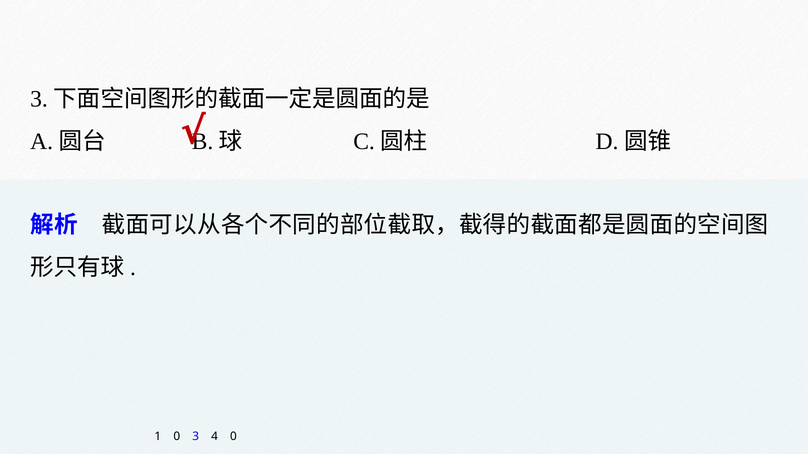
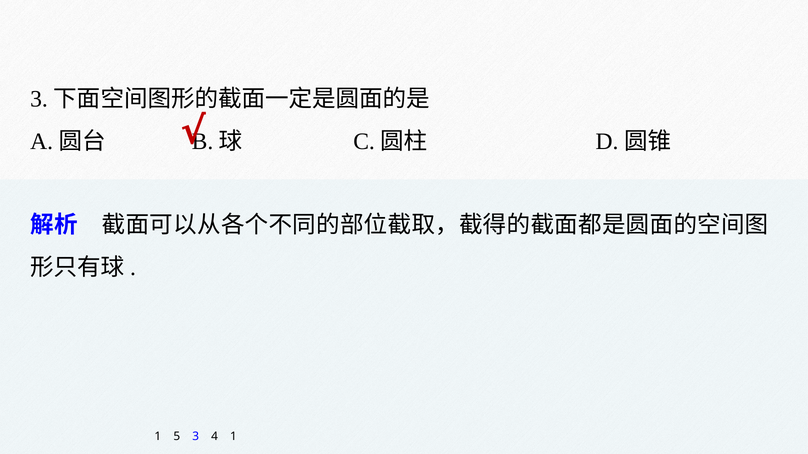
1 0: 0 -> 5 (177, 437)
4 0: 0 -> 1 (233, 437)
